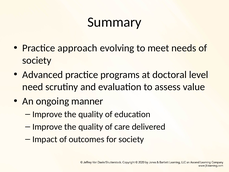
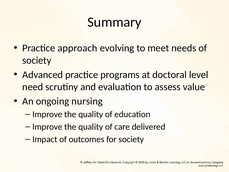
manner: manner -> nursing (87, 101)
